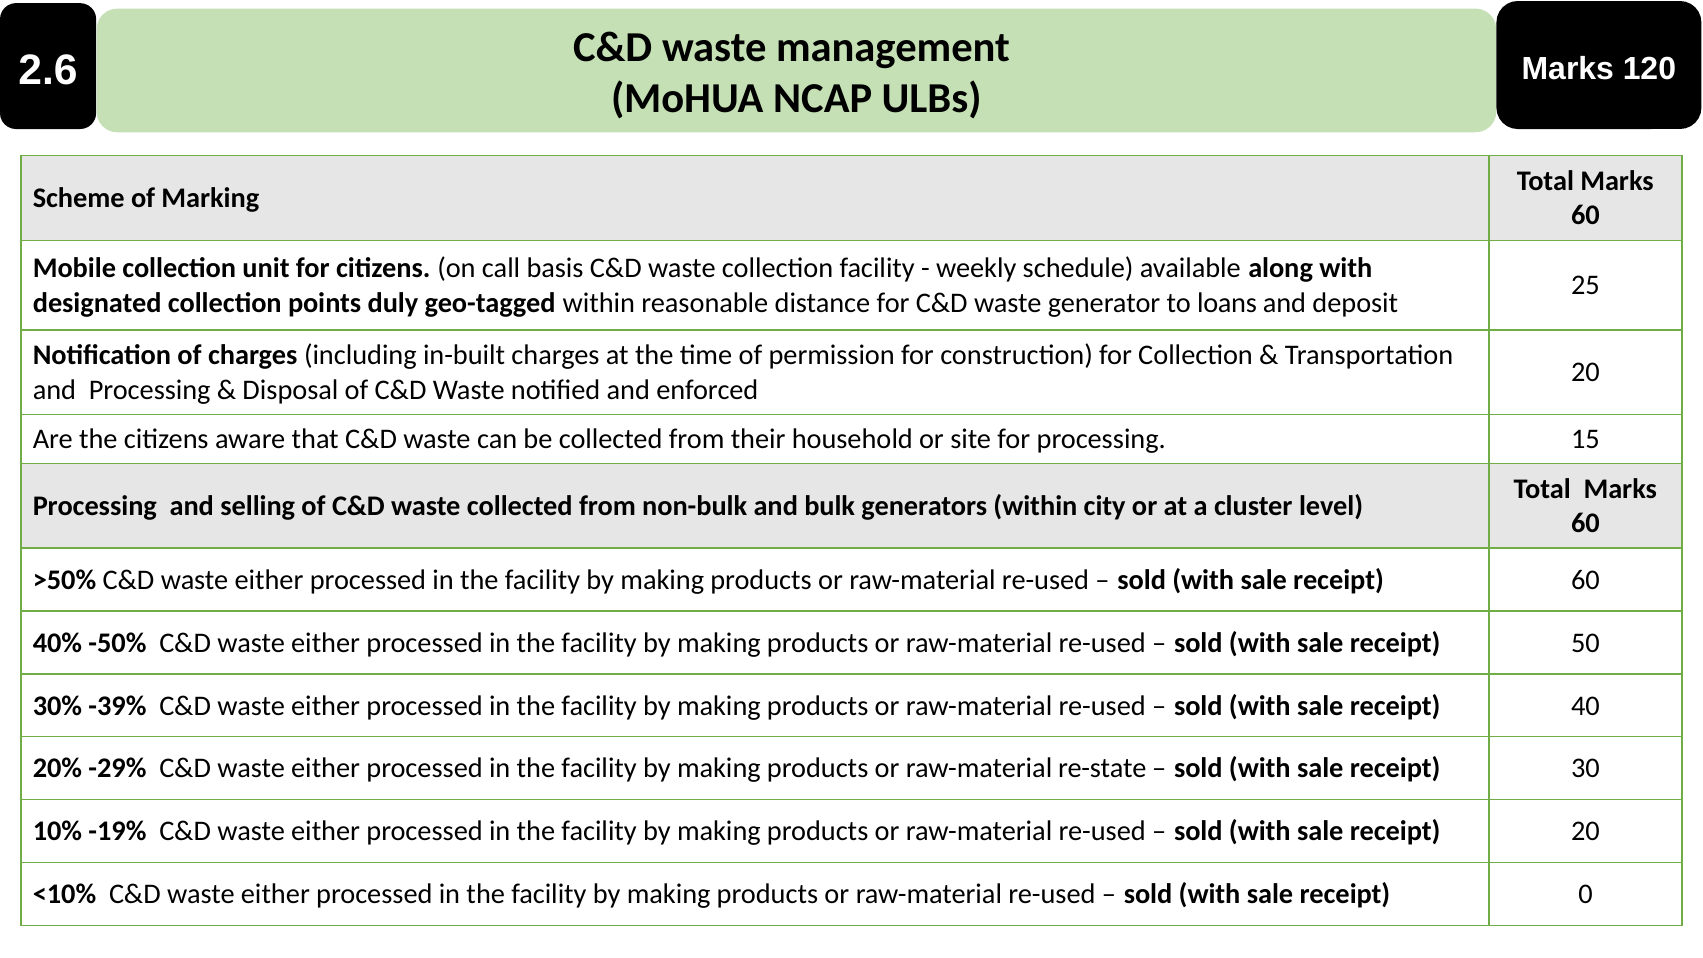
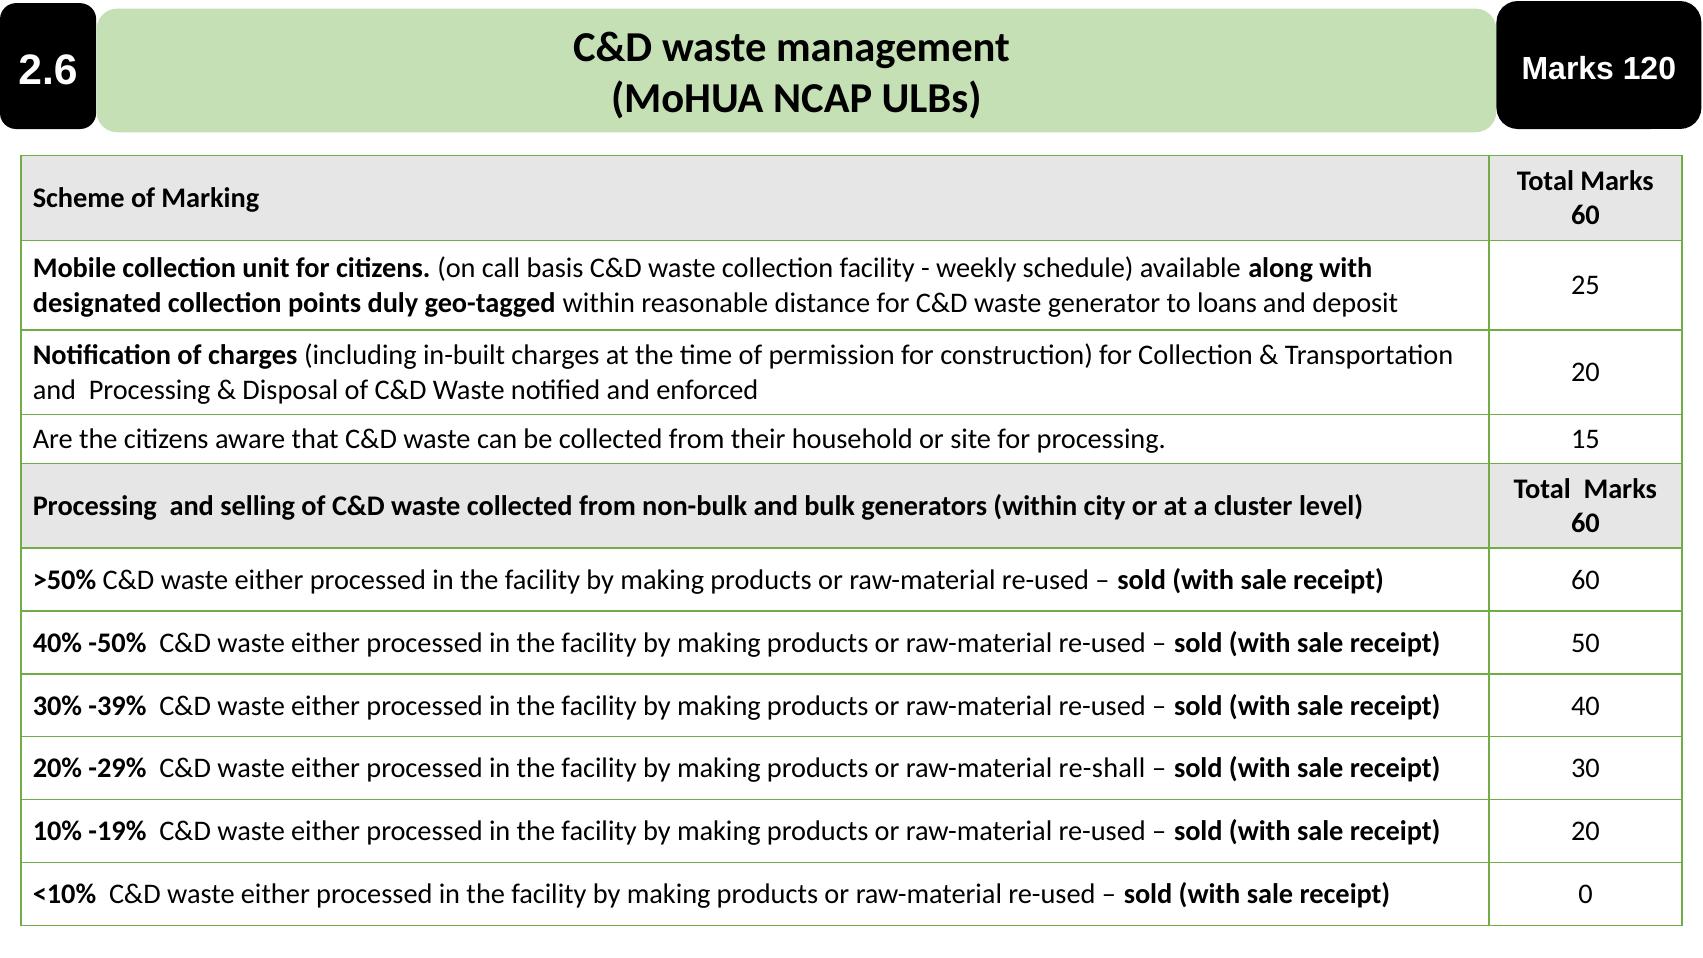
re-state: re-state -> re-shall (1102, 768)
